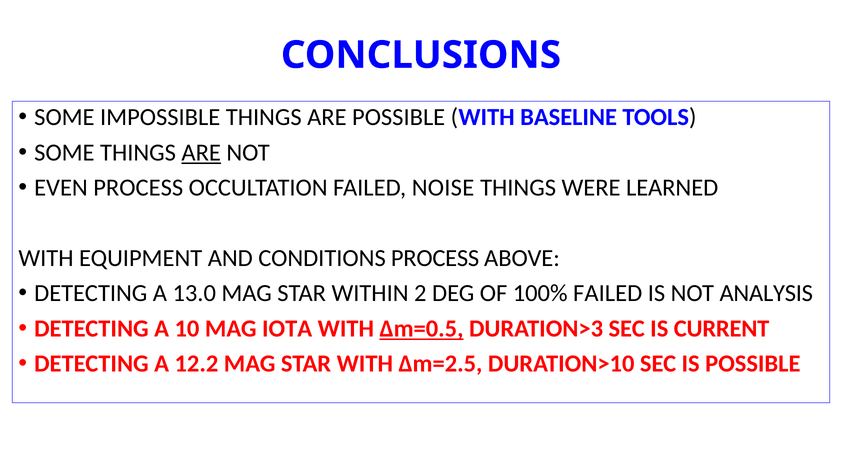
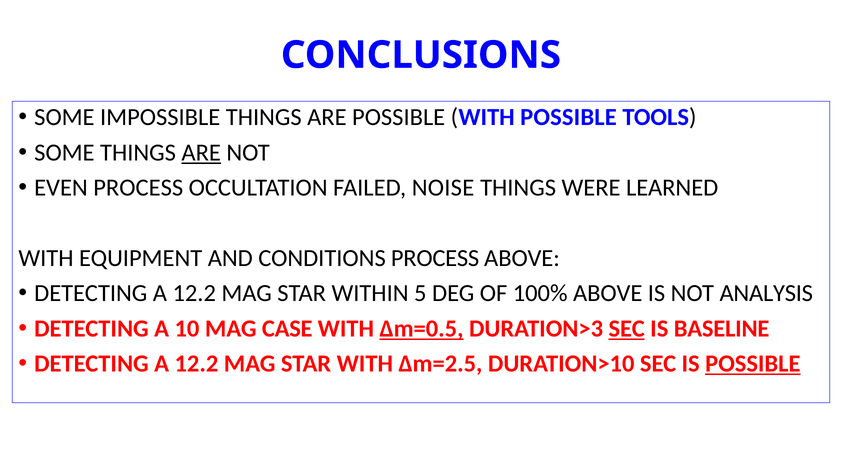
WITH BASELINE: BASELINE -> POSSIBLE (569, 117)
13.0: 13.0 -> 12.2 (194, 293)
2: 2 -> 5 (420, 293)
100% FAILED: FAILED -> ABOVE (608, 293)
IOTA: IOTA -> CASE (287, 329)
SEC underline: none -> present (627, 329)
CURRENT: CURRENT -> BASELINE (722, 329)
POSSIBLE underline: none -> present (753, 364)
